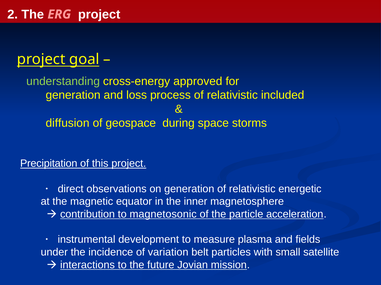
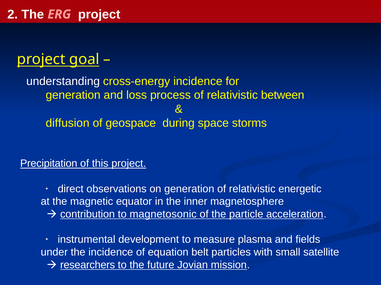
understanding colour: light green -> white (63, 81)
cross-energy approved: approved -> incidence (198, 81)
included: included -> between (283, 95)
variation: variation -> equation (168, 253)
interactions: interactions -> researchers (88, 266)
